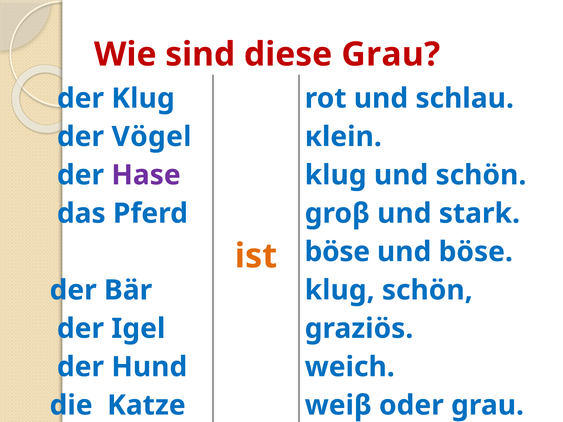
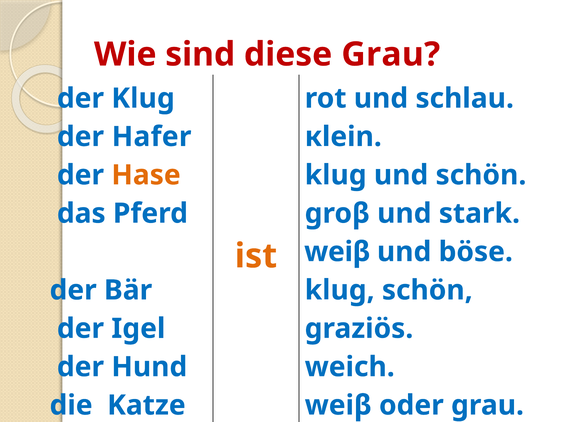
Vögel: Vögel -> Hafer (152, 137)
Hase colour: purple -> orange (146, 175)
böse: böse -> weiβ (337, 252)
